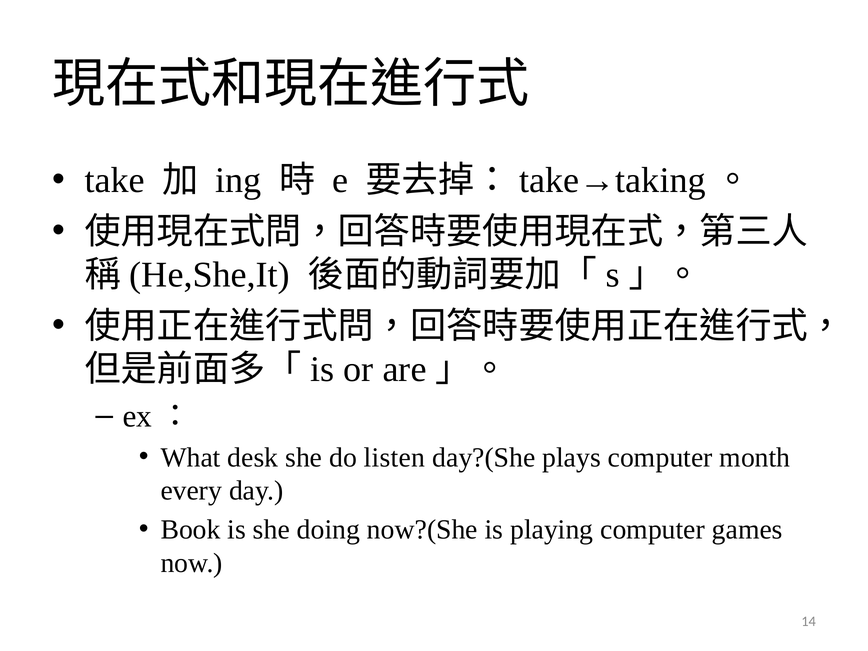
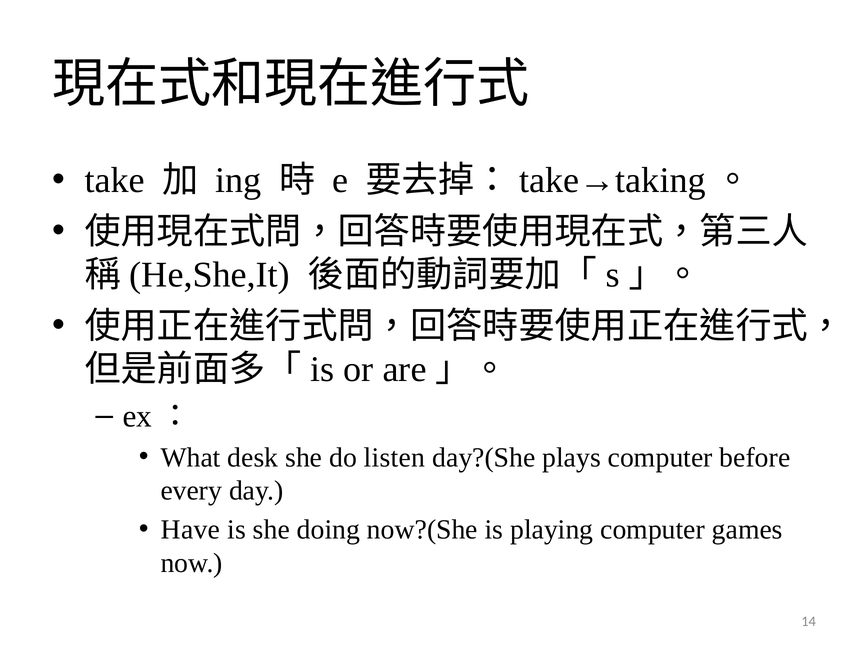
month: month -> before (755, 457)
Book: Book -> Have (190, 530)
